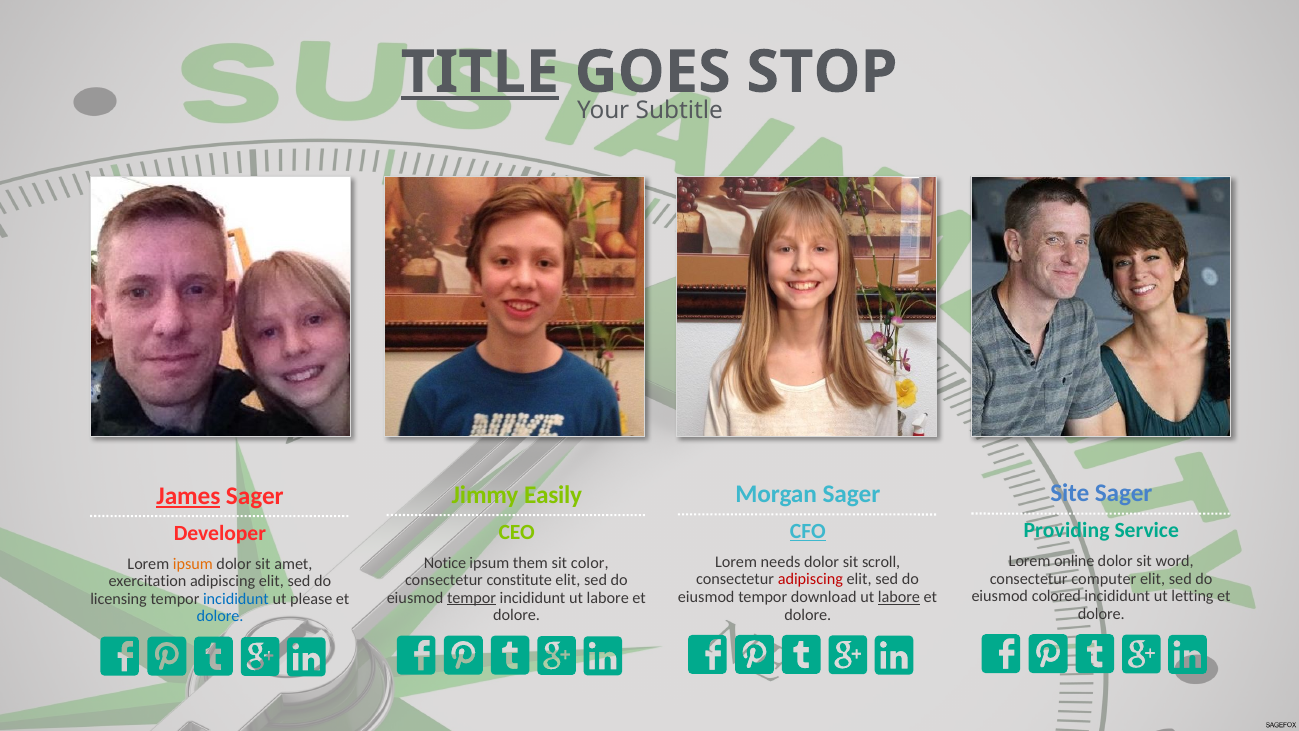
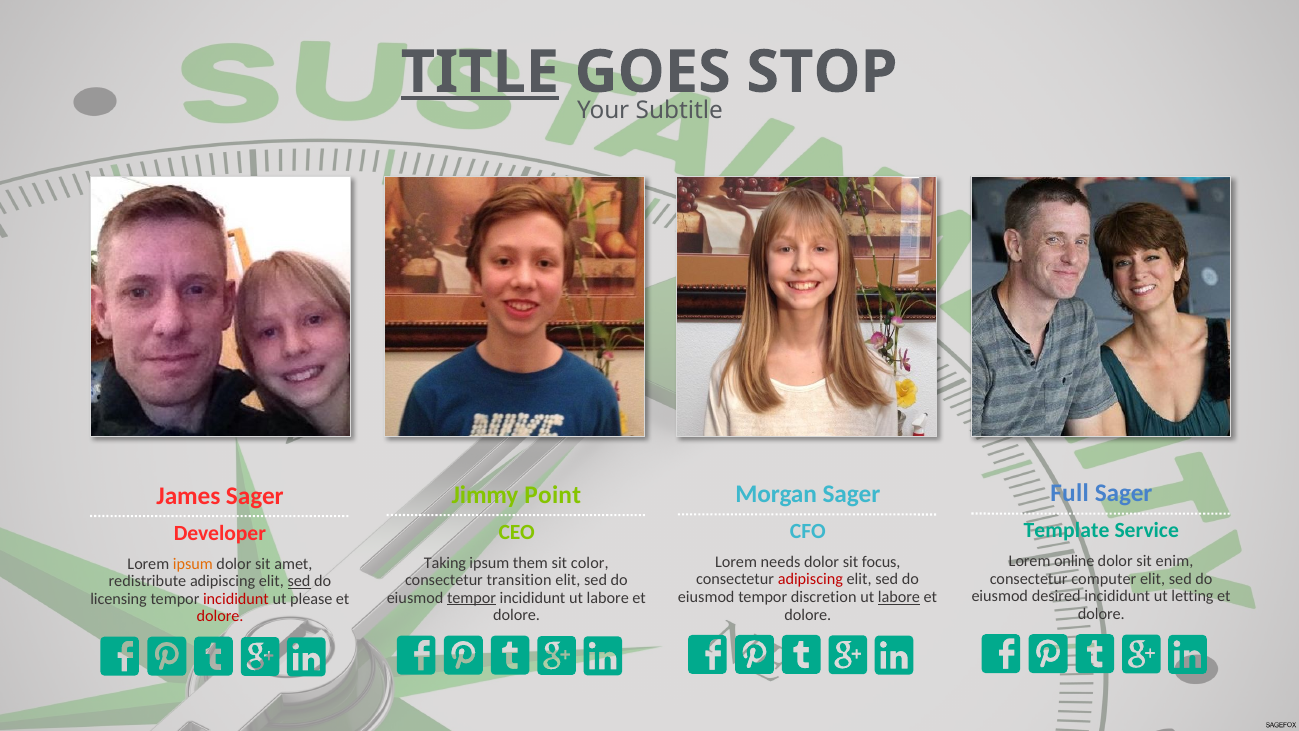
Site: Site -> Full (1070, 493)
Easily: Easily -> Point (553, 495)
James underline: present -> none (188, 496)
Providing: Providing -> Template (1067, 531)
CFO underline: present -> none (808, 531)
word: word -> enim (1175, 561)
scroll: scroll -> focus (881, 562)
Notice: Notice -> Taking (445, 563)
constitute: constitute -> transition (519, 580)
exercitation: exercitation -> redistribute (147, 581)
sed underline: none -> present (299, 581)
colored: colored -> desired (1056, 596)
download: download -> discretion (824, 597)
incididunt colour: blue -> red (236, 599)
dolore colour: blue -> red (220, 616)
